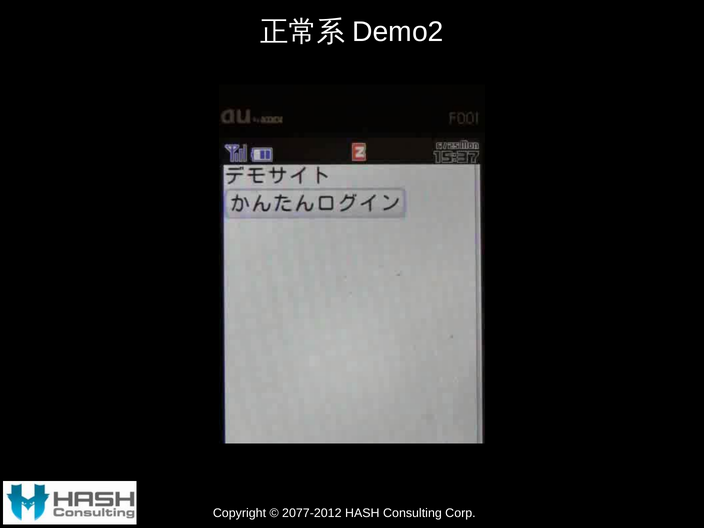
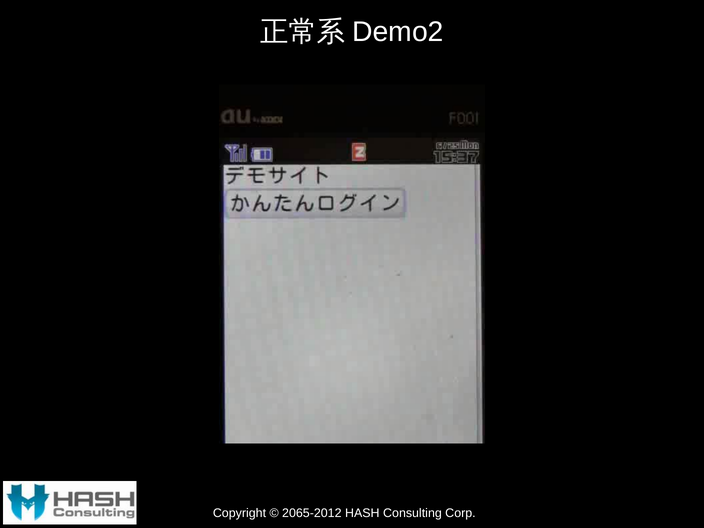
2077-2012: 2077-2012 -> 2065-2012 (312, 513)
